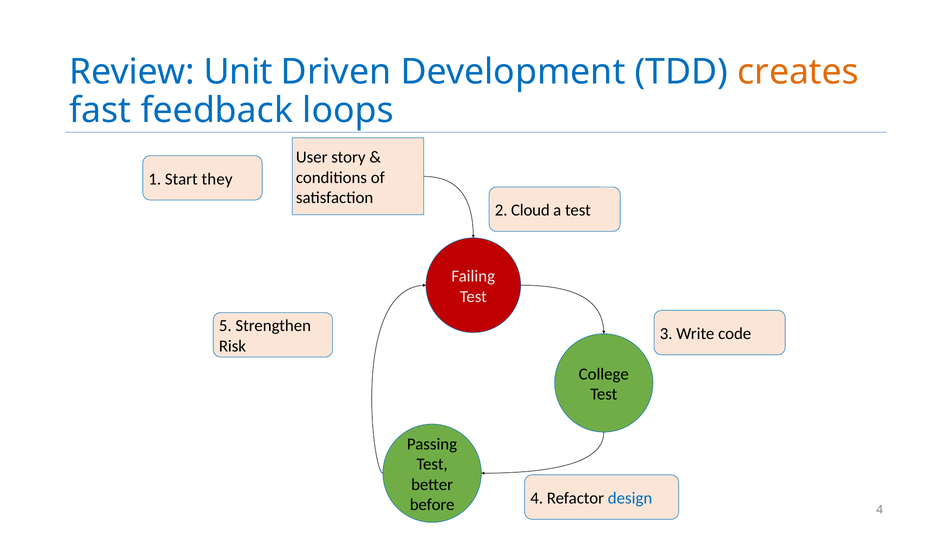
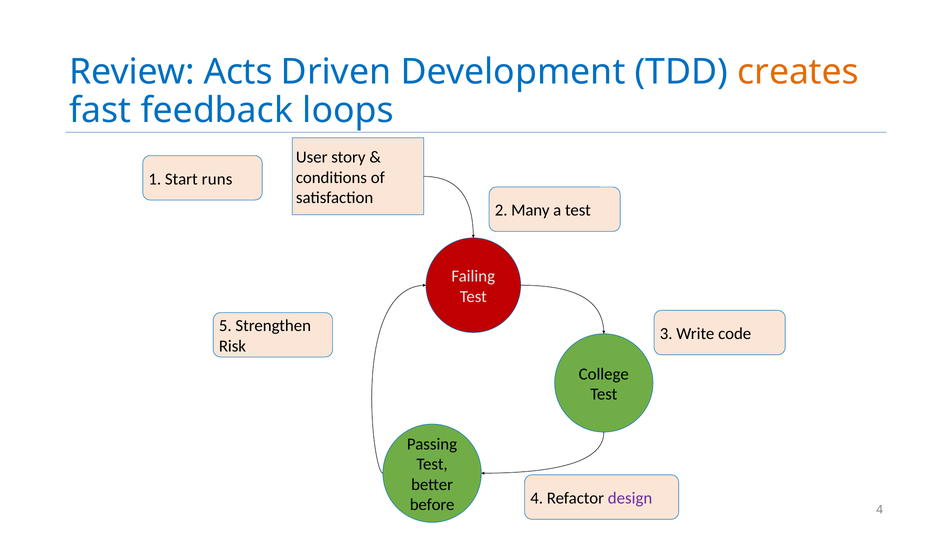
Unit: Unit -> Acts (238, 72)
they: they -> runs (217, 179)
Cloud: Cloud -> Many (530, 211)
design colour: blue -> purple (630, 499)
